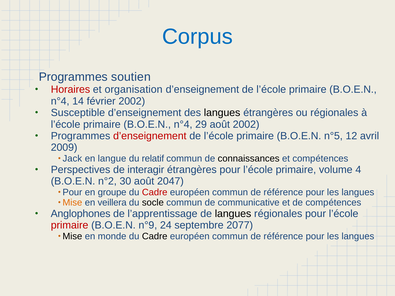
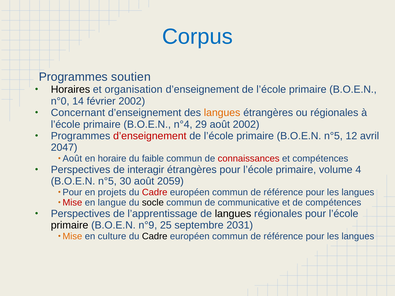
Horaires colour: red -> black (70, 90)
n°4: n°4 -> n°0 (60, 101)
Susceptible: Susceptible -> Concernant (78, 113)
langues colour: black -> orange (222, 113)
2009: 2009 -> 2047 (64, 148)
Jack: Jack -> Août (72, 159)
langue: langue -> horaire (112, 159)
relatif: relatif -> faible (153, 159)
connaissances colour: black -> red (249, 159)
n°2: n°2 -> n°5 (107, 181)
2047: 2047 -> 2059 (170, 181)
groupe: groupe -> projets (112, 192)
Mise colour: orange -> red (72, 203)
veillera: veillera -> langue (112, 203)
Anglophones: Anglophones -> Perspectives (81, 214)
primaire colour: red -> black (70, 225)
24: 24 -> 25 (166, 225)
2077: 2077 -> 2031 (240, 225)
Mise colour: black -> orange (72, 237)
monde: monde -> culture (112, 237)
